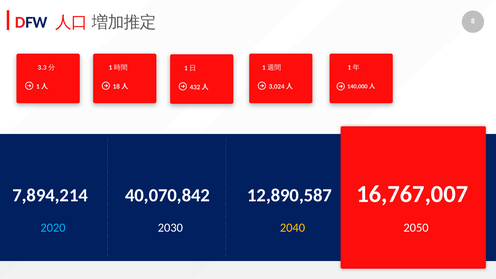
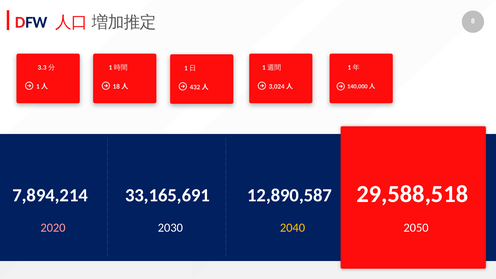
40,070,842: 40,070,842 -> 33,165,691 (168, 195)
16,767,007: 16,767,007 -> 29,588,518 (412, 194)
2020 colour: light blue -> pink (53, 228)
